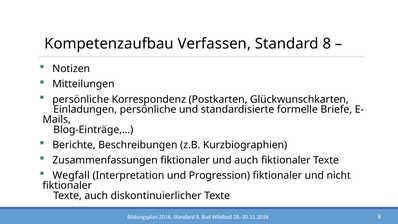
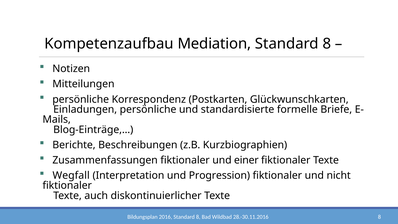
Verfassen: Verfassen -> Mediation (214, 44)
und auch: auch -> einer (246, 160)
